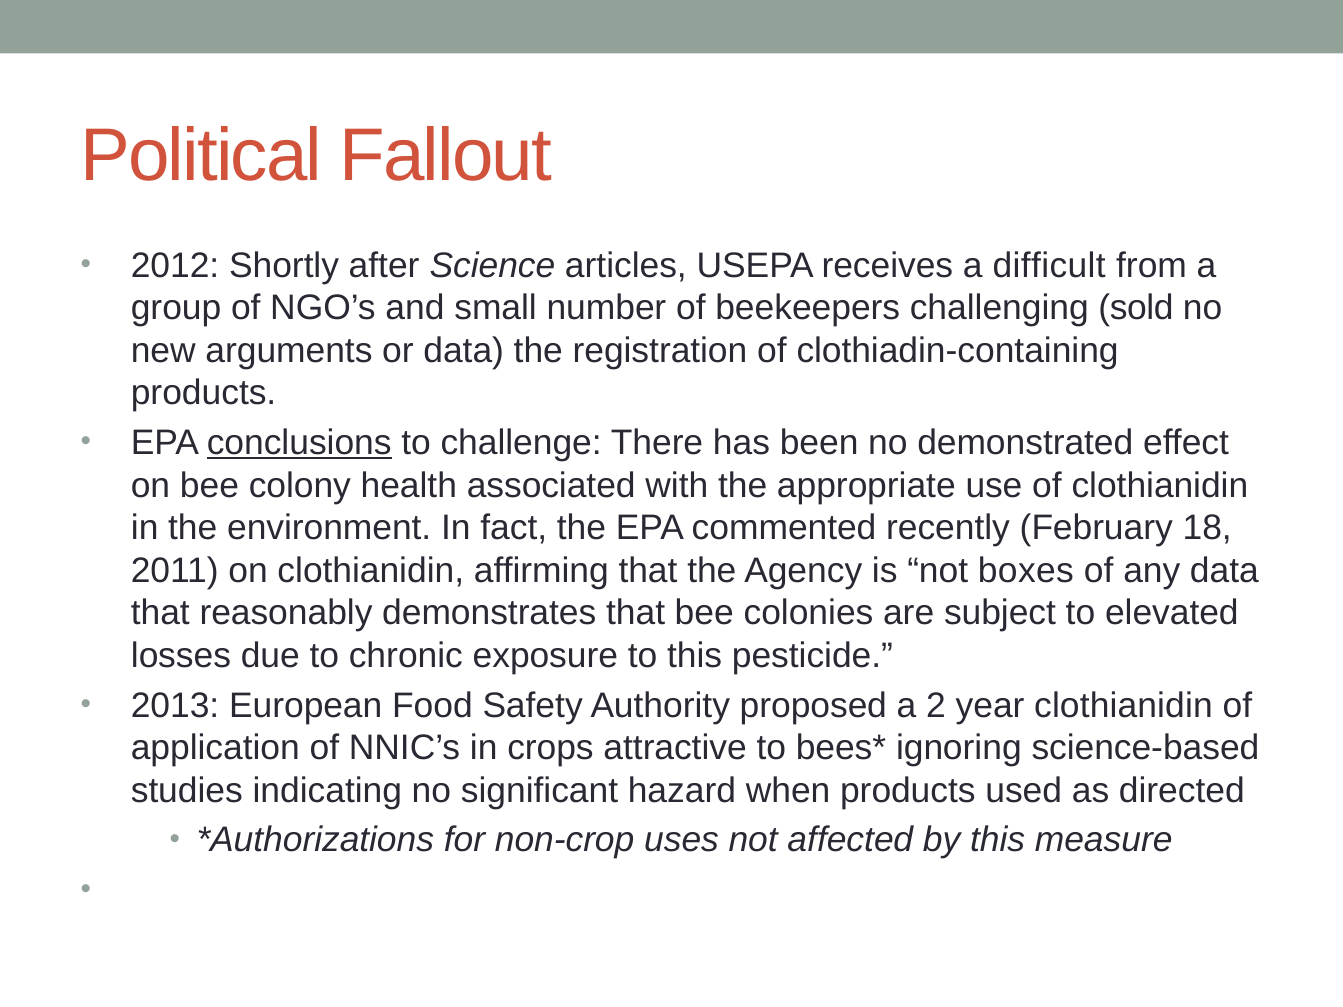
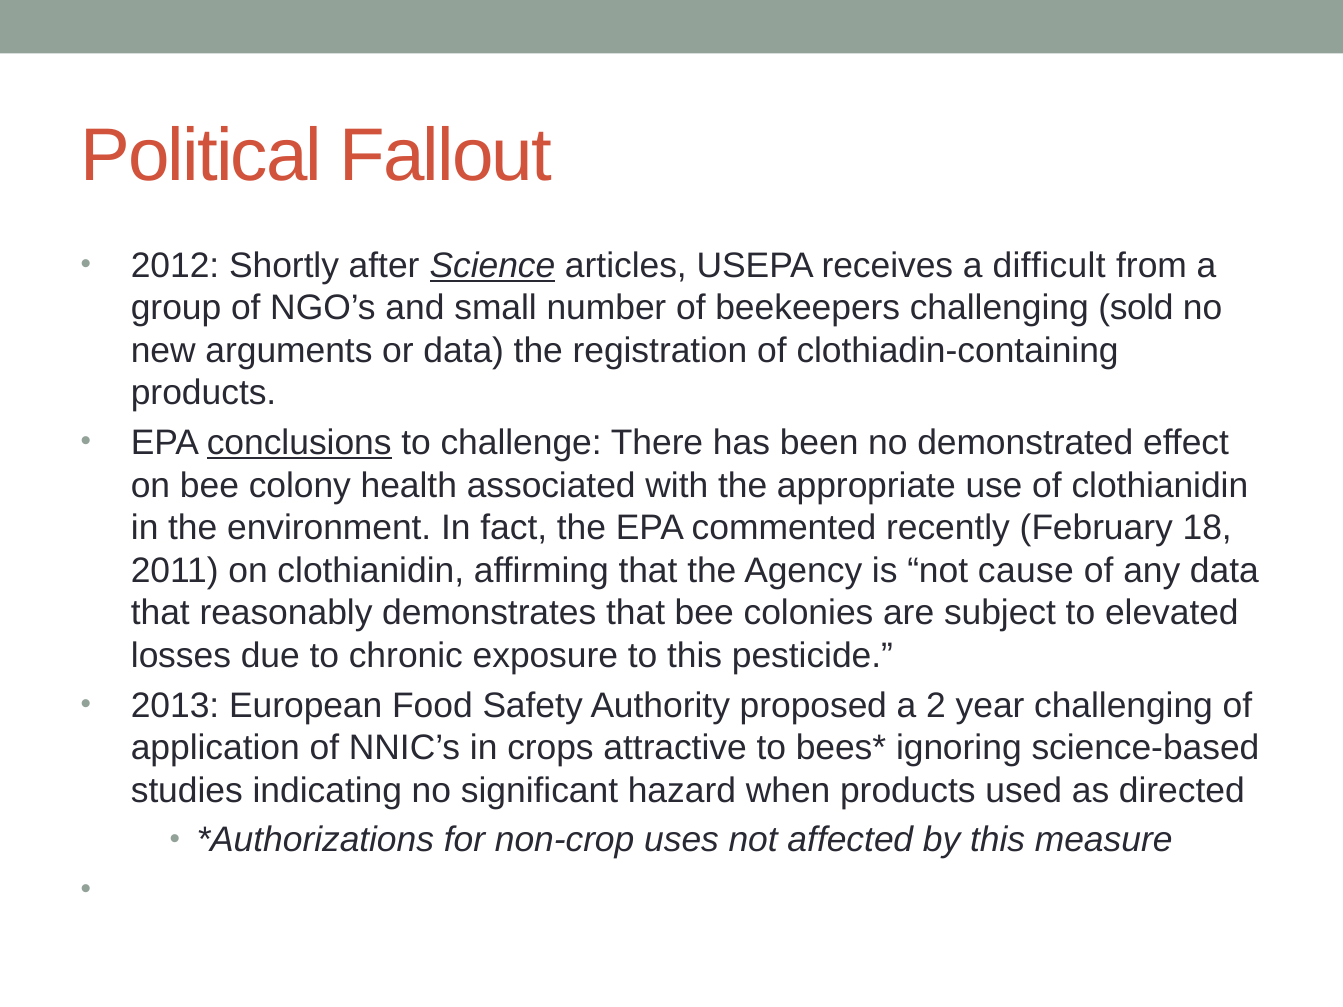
Science underline: none -> present (492, 265)
boxes: boxes -> cause (1026, 571)
year clothianidin: clothianidin -> challenging (1124, 705)
